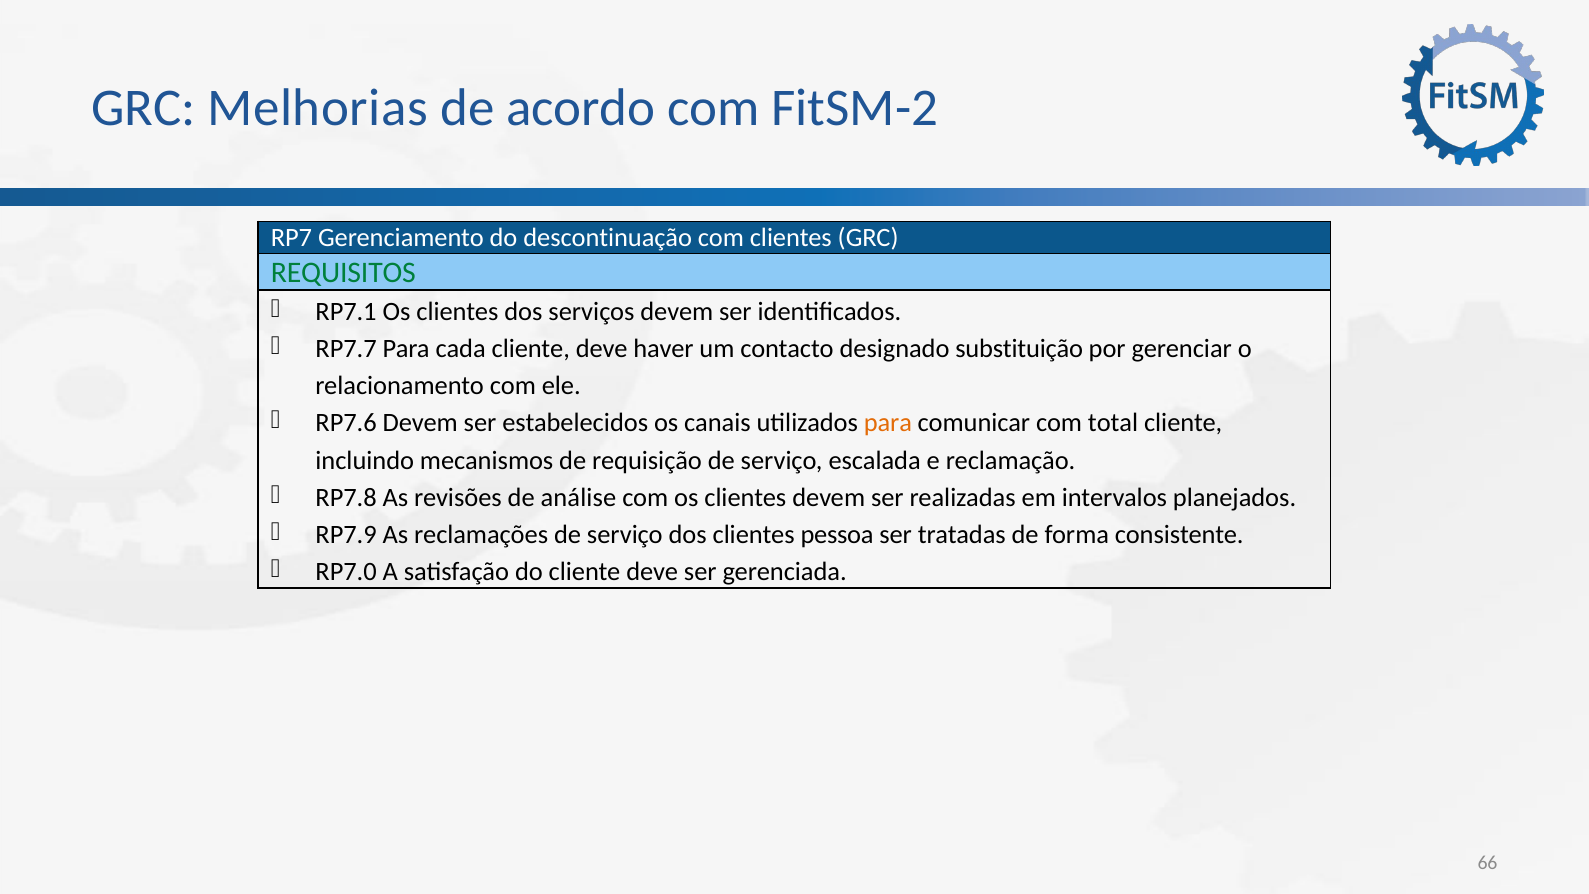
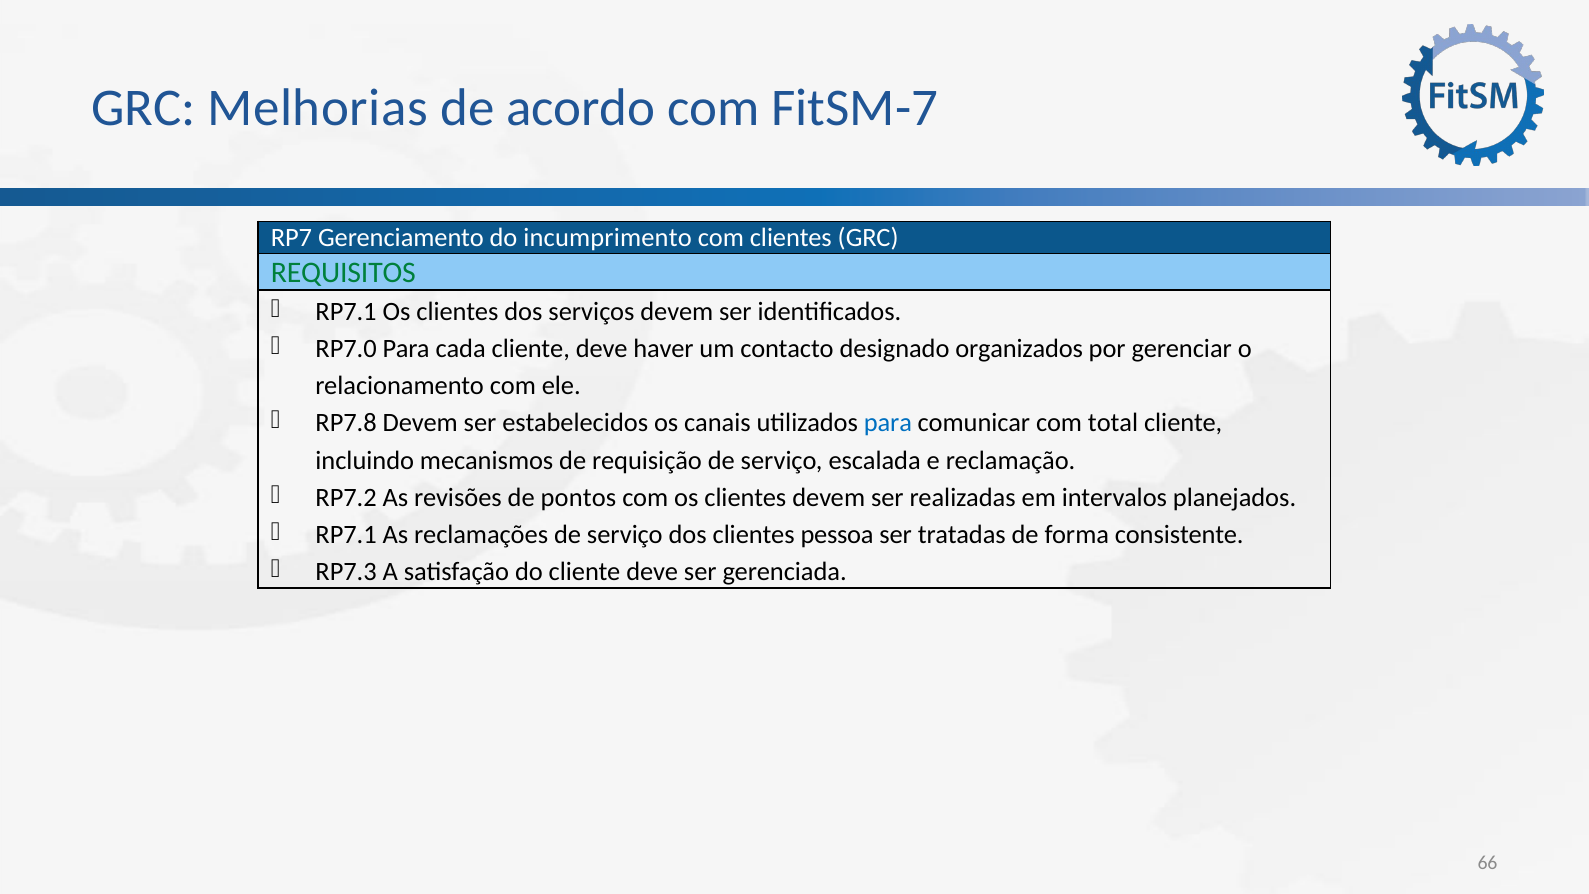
FitSM-2: FitSM-2 -> FitSM-7 (855, 108)
descontinuação: descontinuação -> incumprimento (608, 238)
RP7.7: RP7.7 -> RP7.0 (346, 349)
substituição: substituição -> organizados (1019, 349)
RP7.6: RP7.6 -> RP7.8 (346, 423)
para colour: orange -> blue (888, 423)
RP7.8: RP7.8 -> RP7.2 (346, 497)
análise: análise -> pontos (578, 497)
RP7.9: RP7.9 -> RP7.1 (346, 535)
RP7.0: RP7.0 -> RP7.3 (346, 572)
